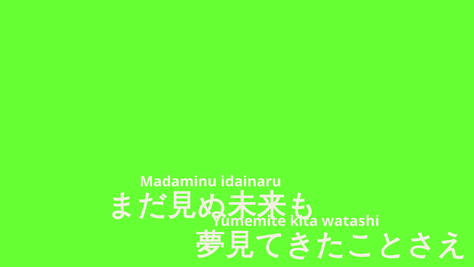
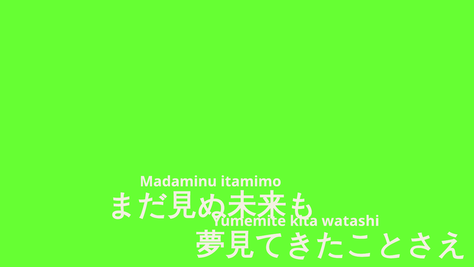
idainaru: idainaru -> itamimo (251, 181)
